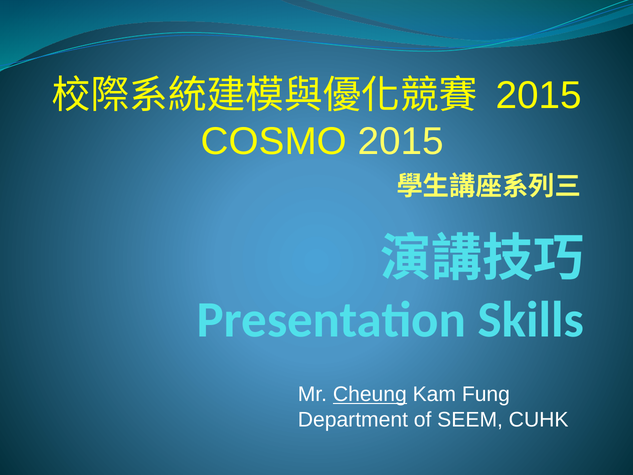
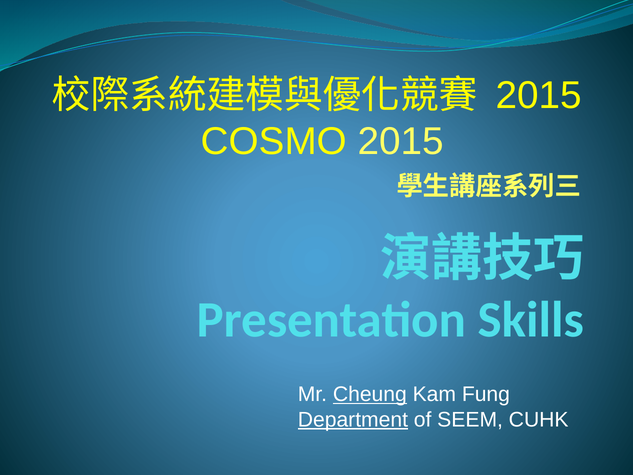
Department underline: none -> present (353, 420)
